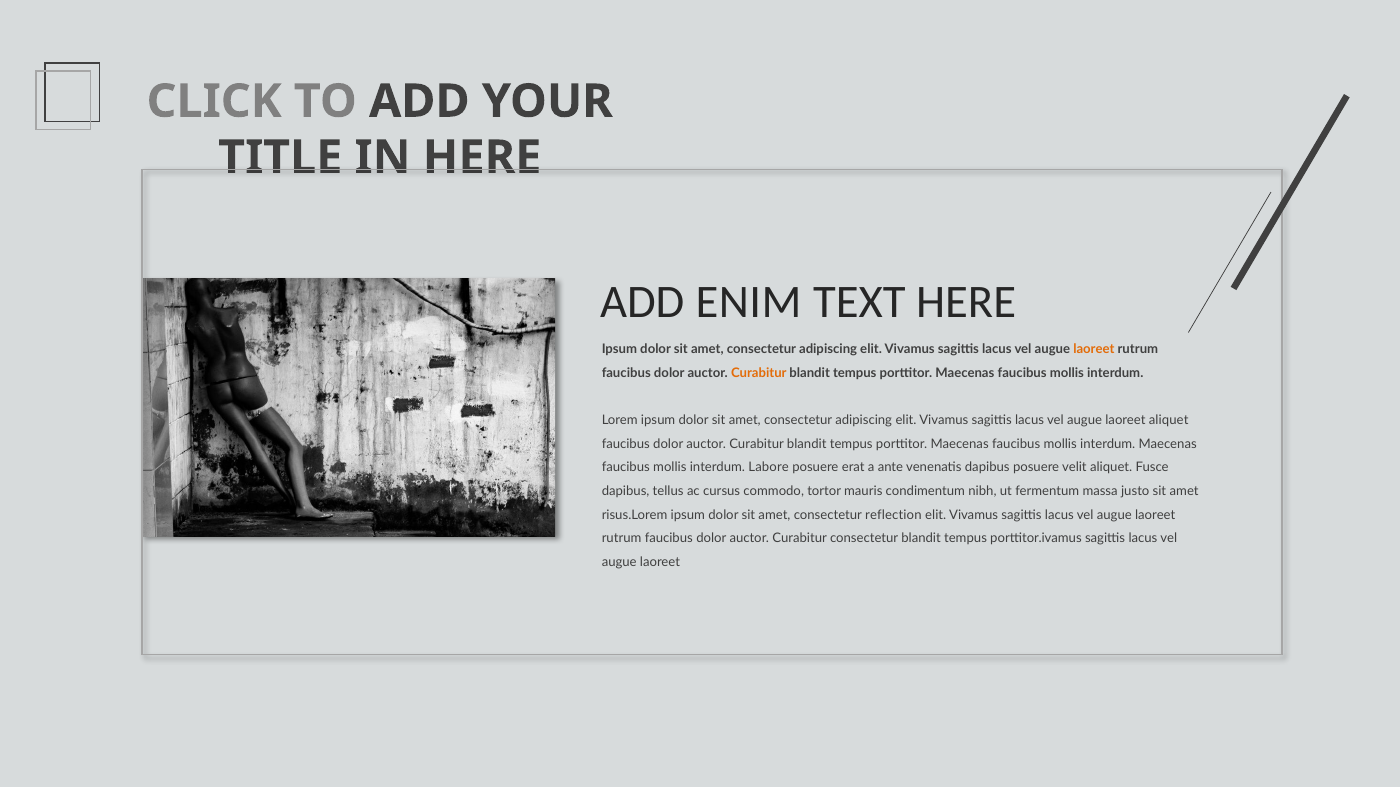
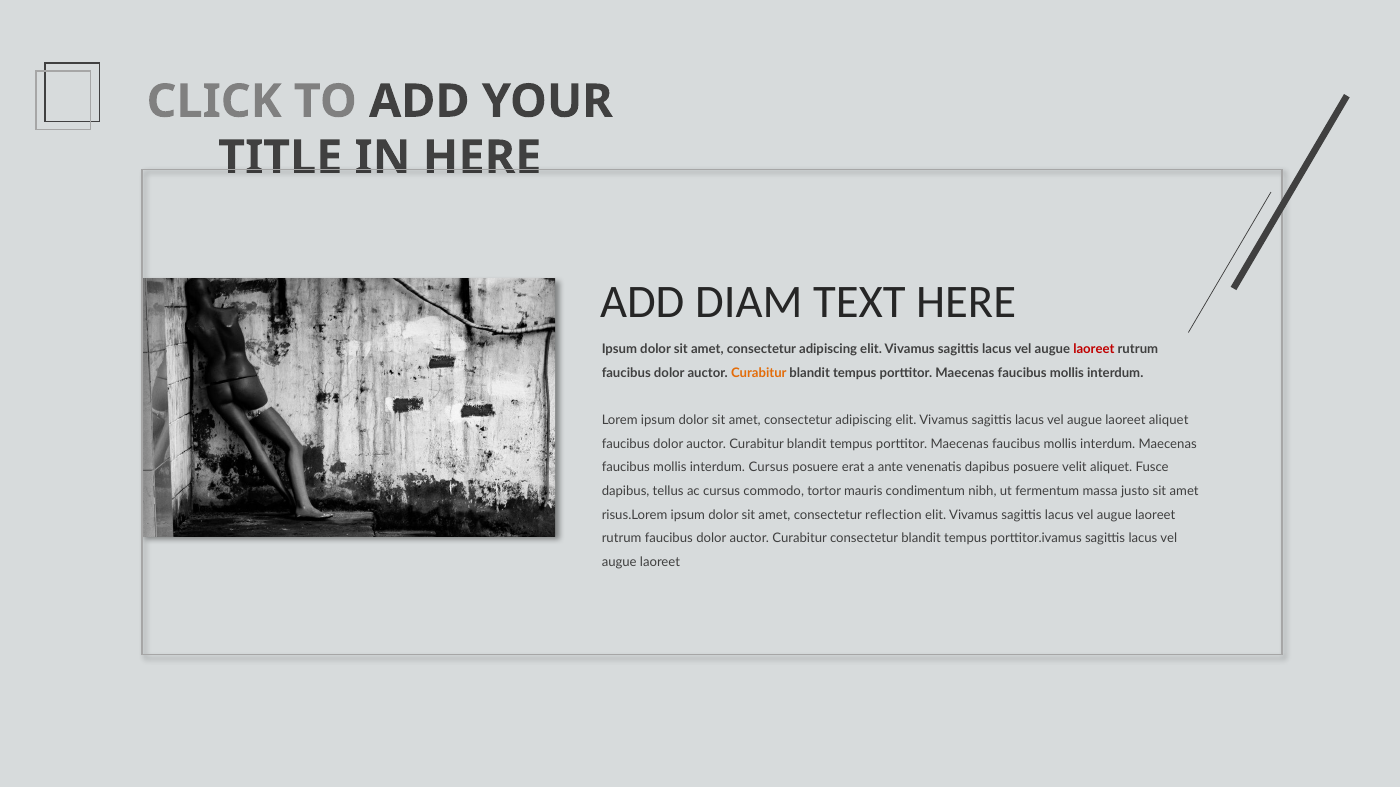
ENIM: ENIM -> DIAM (749, 302)
laoreet colour: orange -> red (1094, 349)
interdum Labore: Labore -> Cursus (769, 468)
